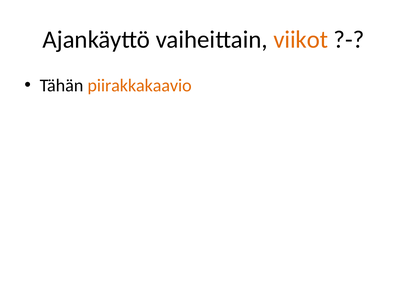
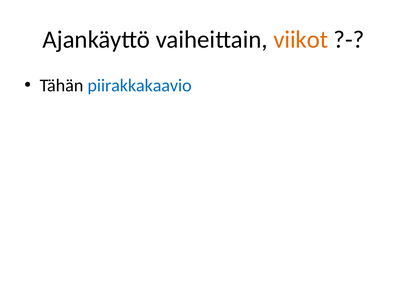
piirakkakaavio colour: orange -> blue (140, 85)
